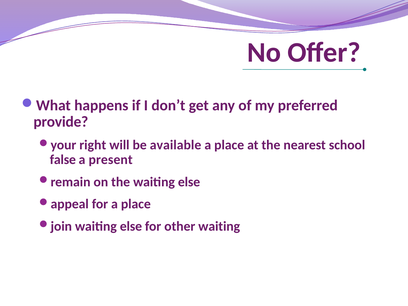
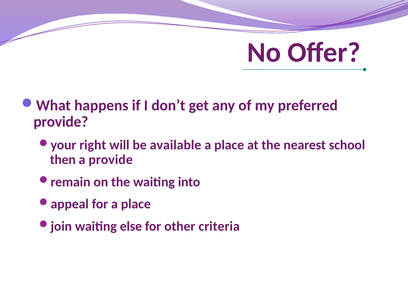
false: false -> then (63, 160)
a present: present -> provide (111, 160)
the waiting else: else -> into (189, 182)
other waiting: waiting -> criteria (219, 226)
